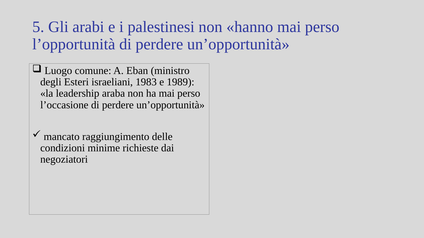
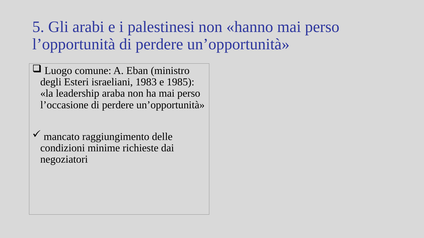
1989: 1989 -> 1985 (181, 82)
